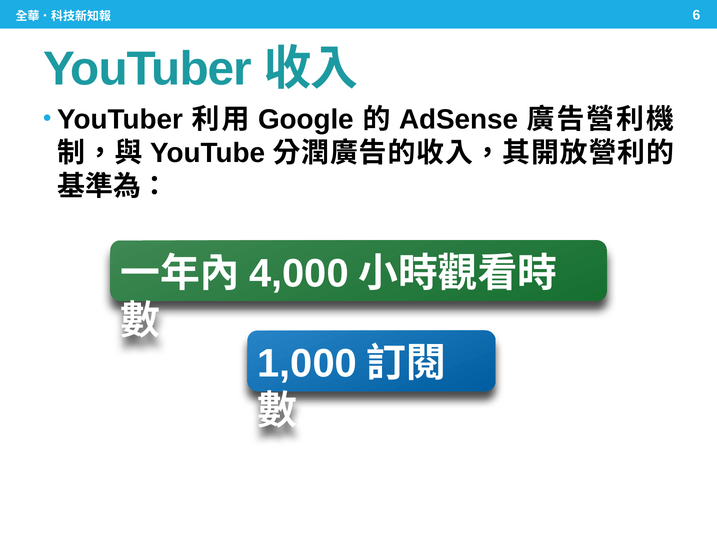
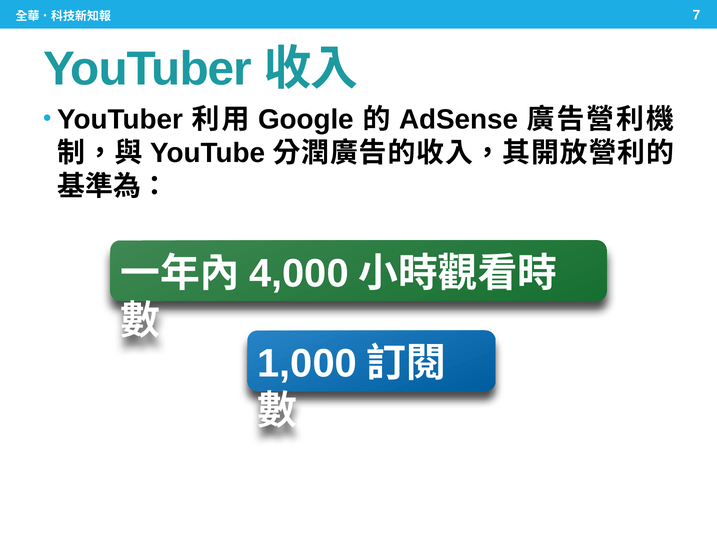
6: 6 -> 7 (696, 15)
